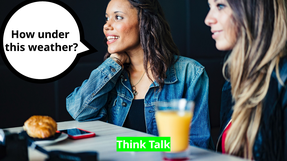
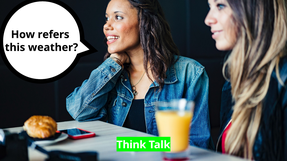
under: under -> refers (54, 35)
